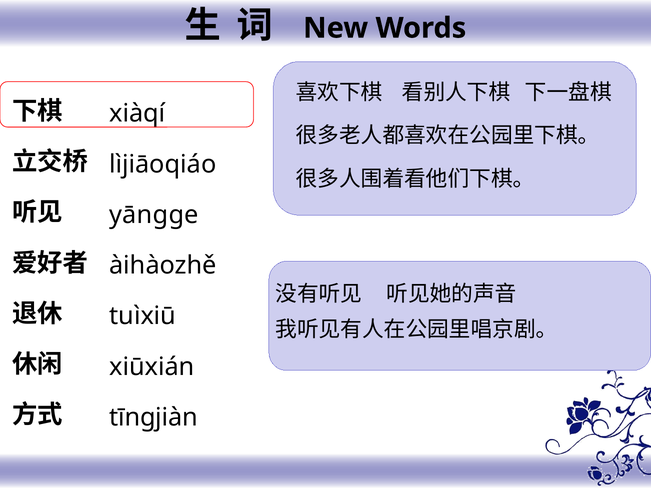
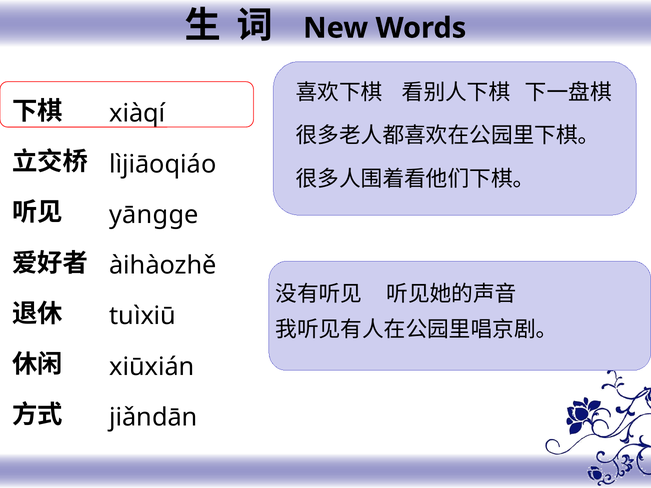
tīngjiàn: tīngjiàn -> jiǎndān (153, 418)
